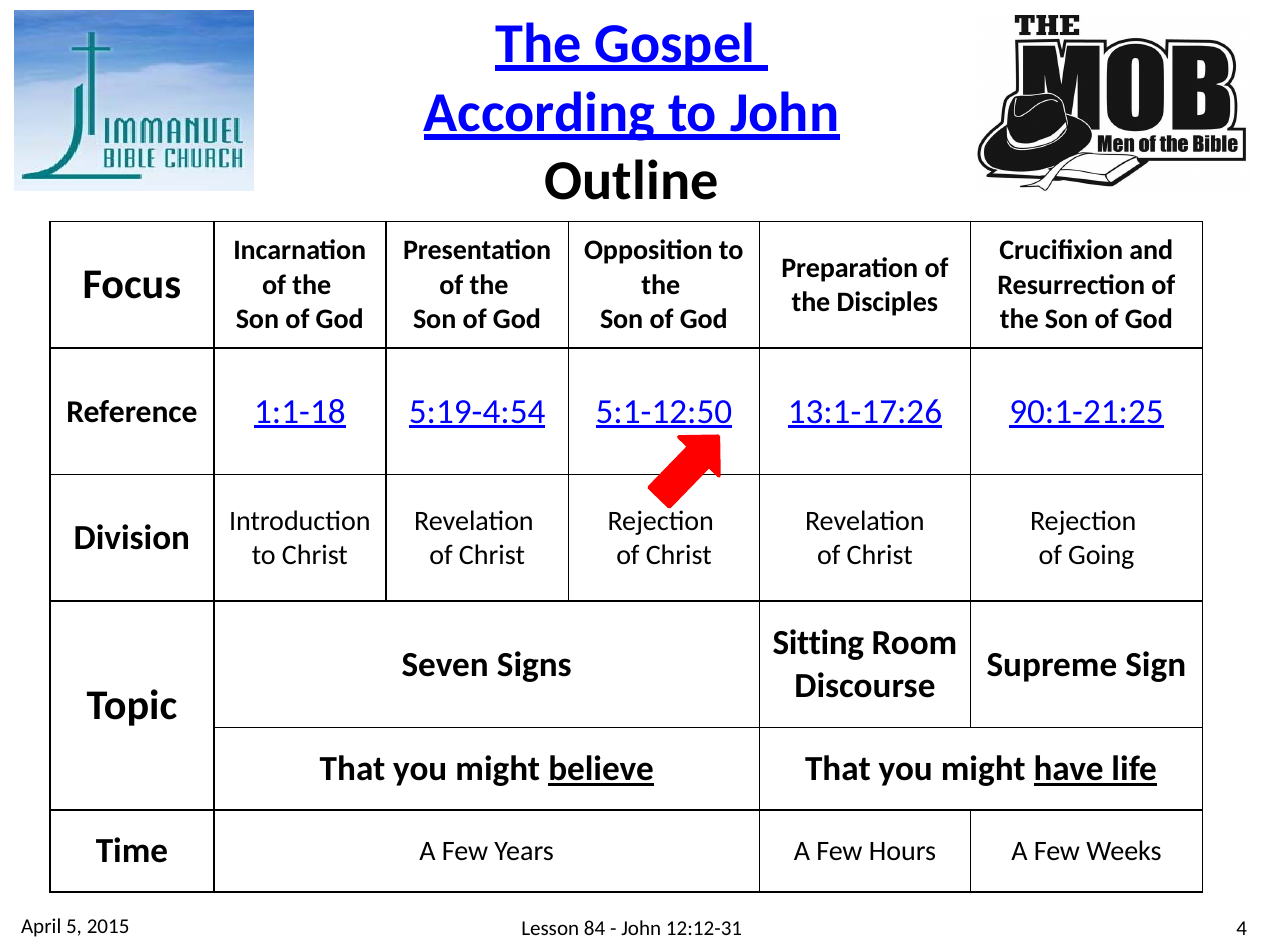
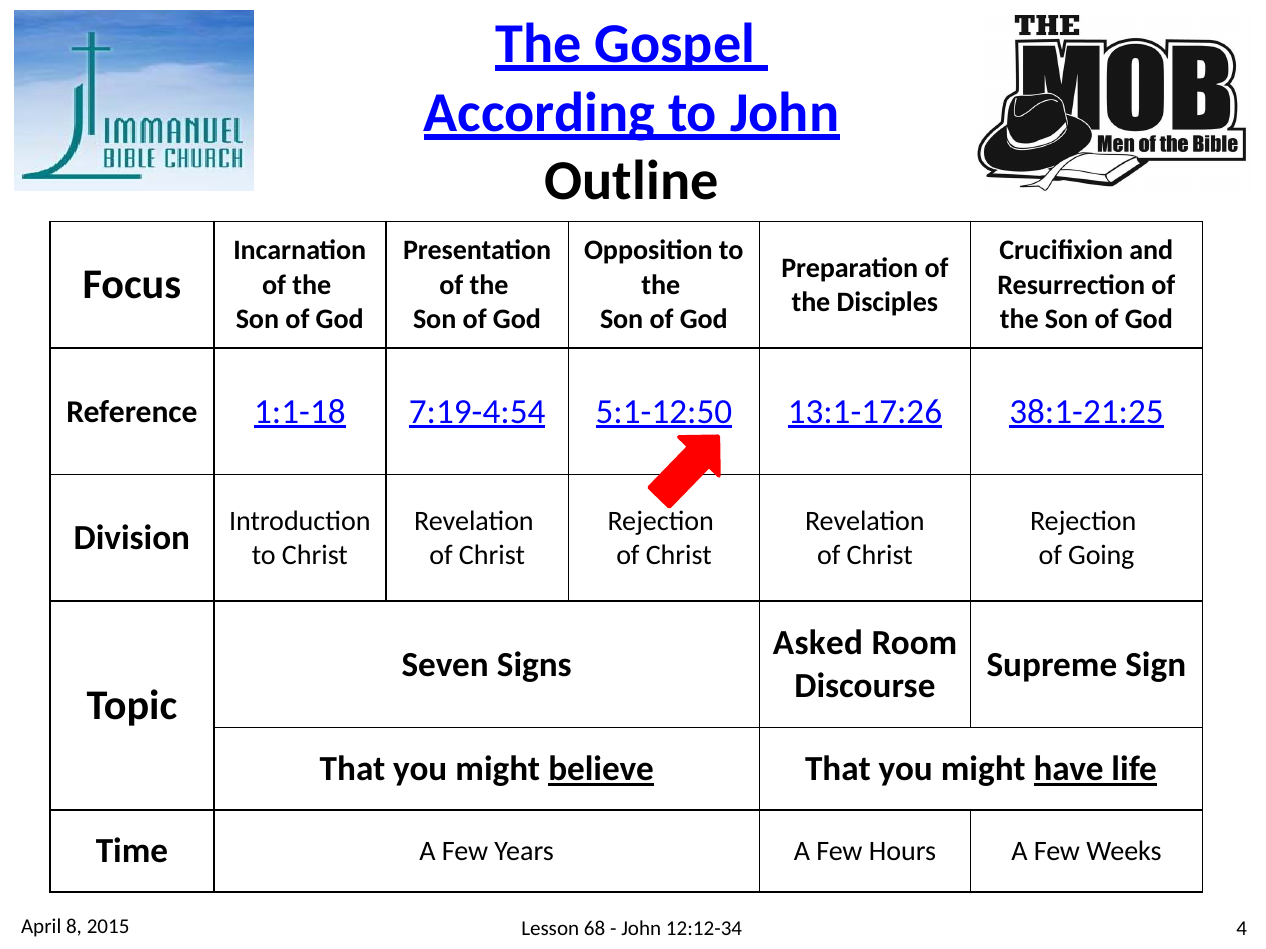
5:19-4:54: 5:19-4:54 -> 7:19-4:54 (477, 412)
90:1-21:25: 90:1-21:25 -> 38:1-21:25 (1087, 412)
Sitting: Sitting -> Asked (818, 644)
5: 5 -> 8 (74, 927)
84: 84 -> 68 (595, 929)
12:12-31: 12:12-31 -> 12:12-34 (704, 929)
